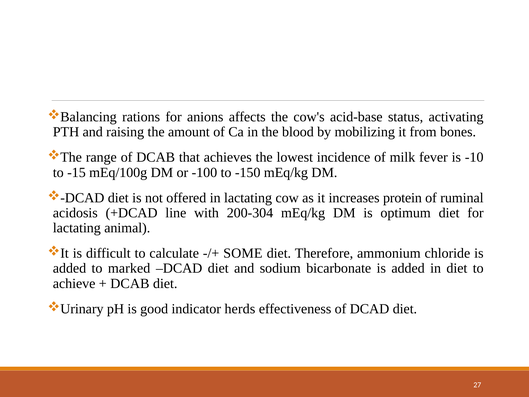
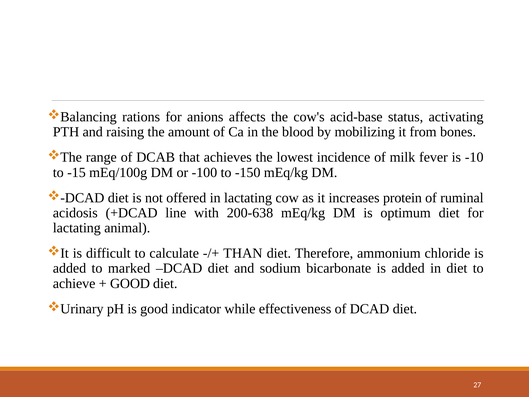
200-304: 200-304 -> 200-638 (250, 213)
SOME: SOME -> THAN (243, 253)
DCAB: DCAB -> GOOD (130, 283)
herds: herds -> while (240, 309)
